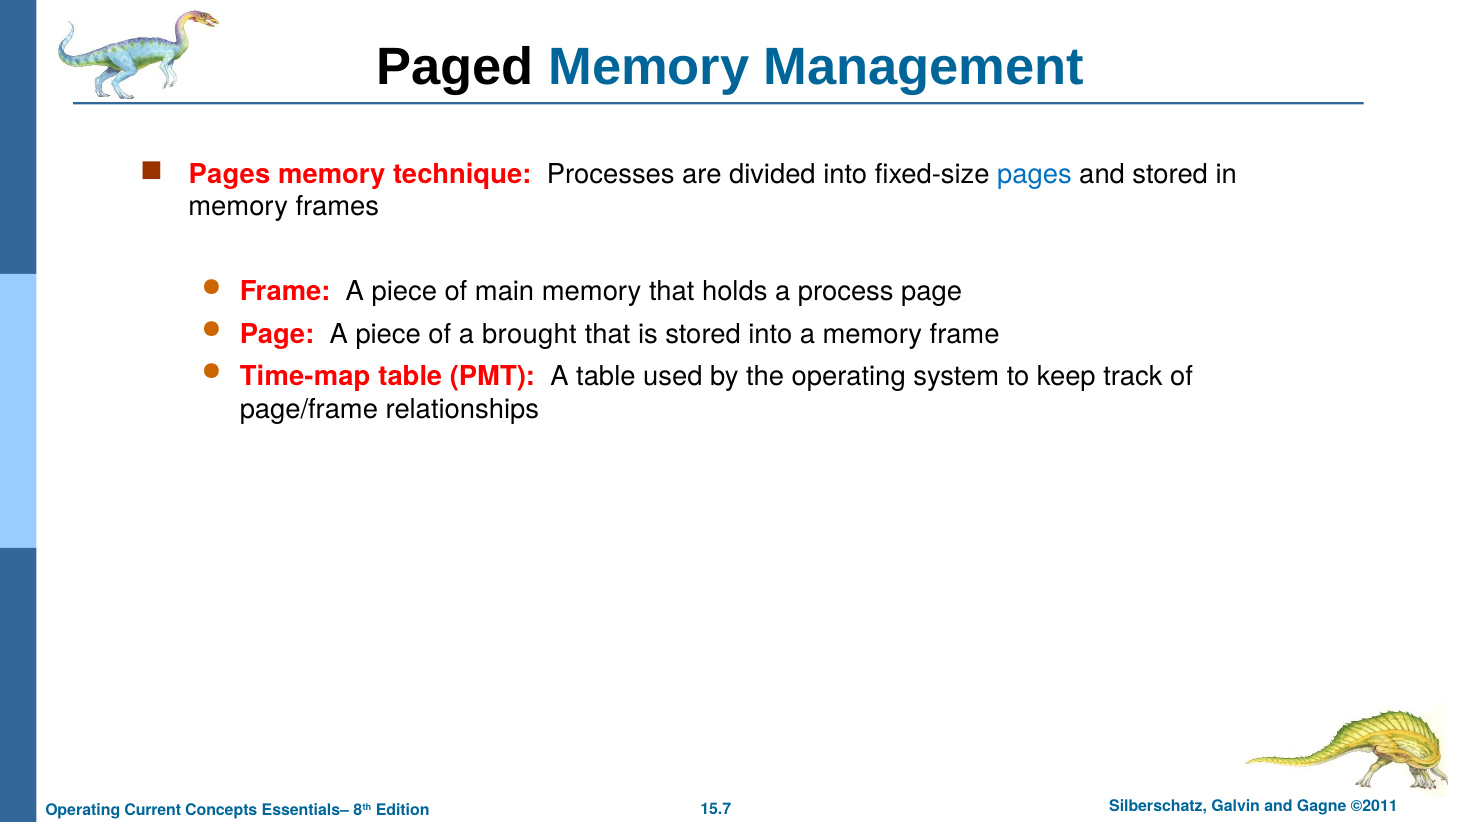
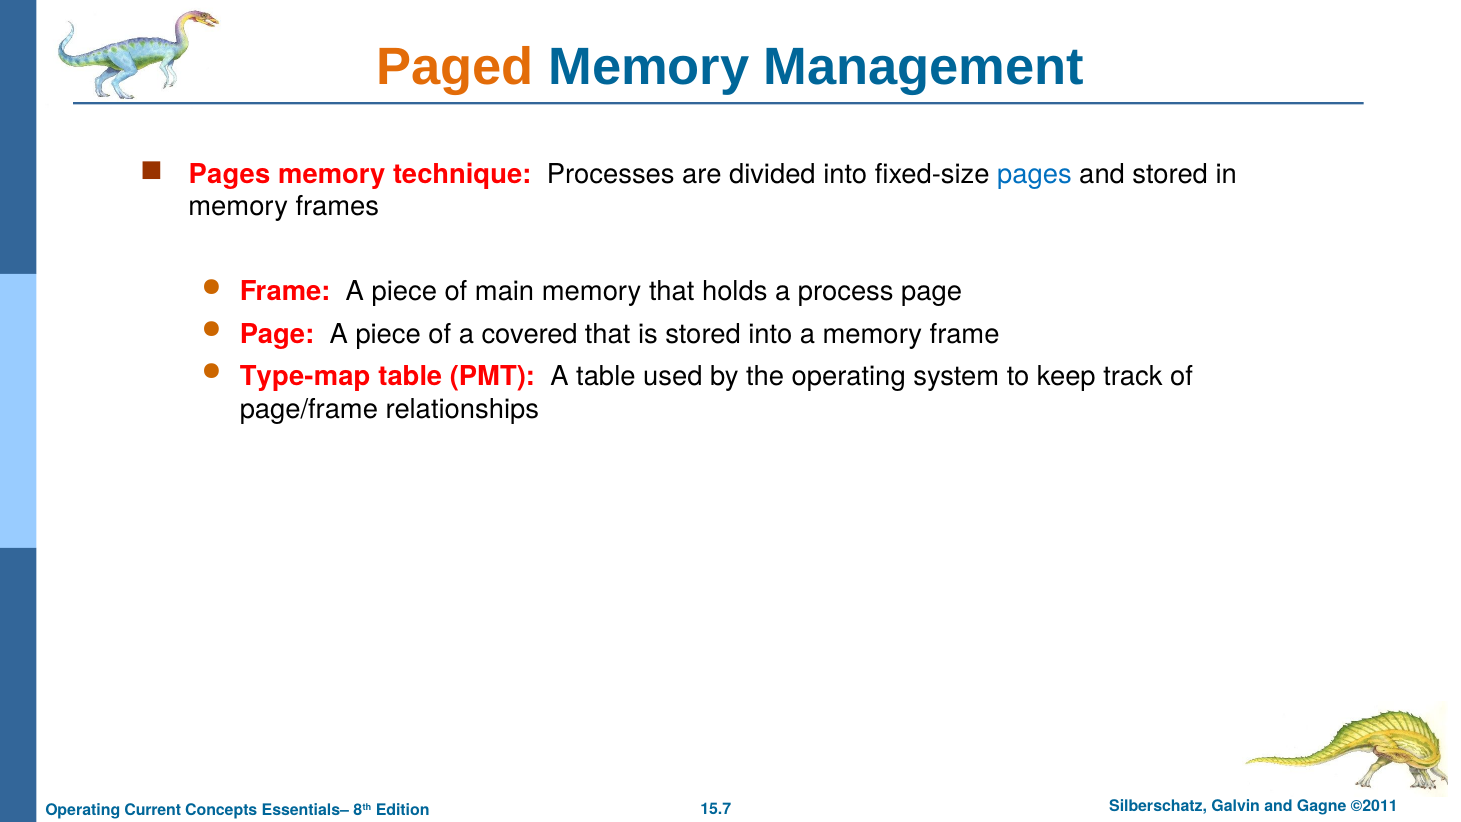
Paged colour: black -> orange (455, 67)
brought: brought -> covered (530, 334)
Time-map: Time-map -> Type-map (305, 377)
